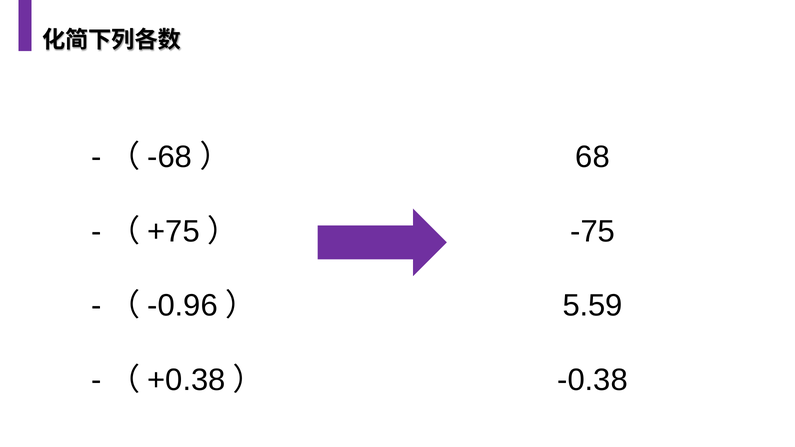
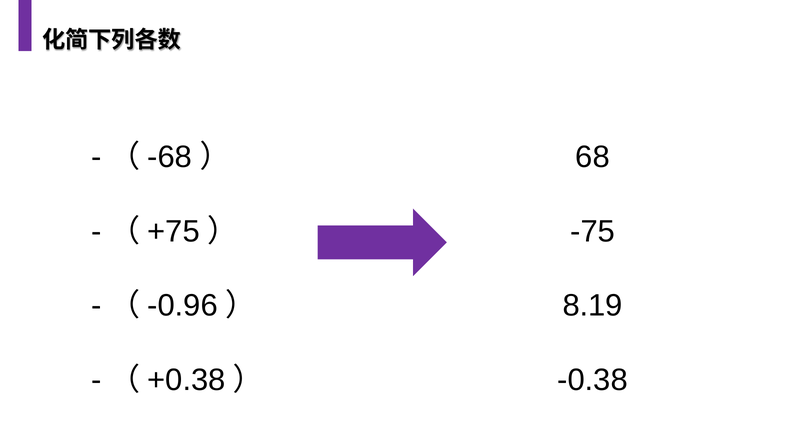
5.59: 5.59 -> 8.19 (593, 306)
